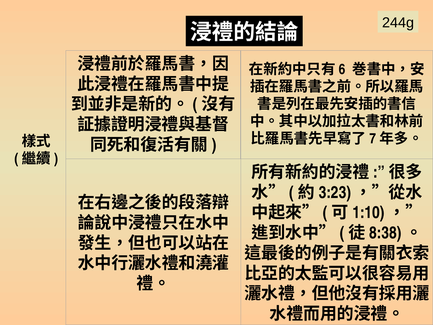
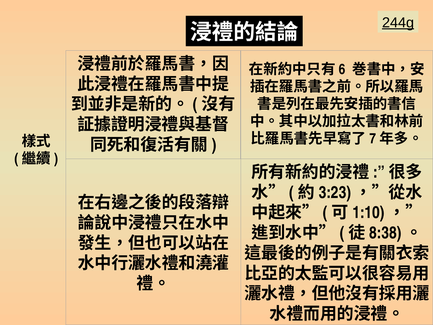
244g underline: none -> present (398, 23)
